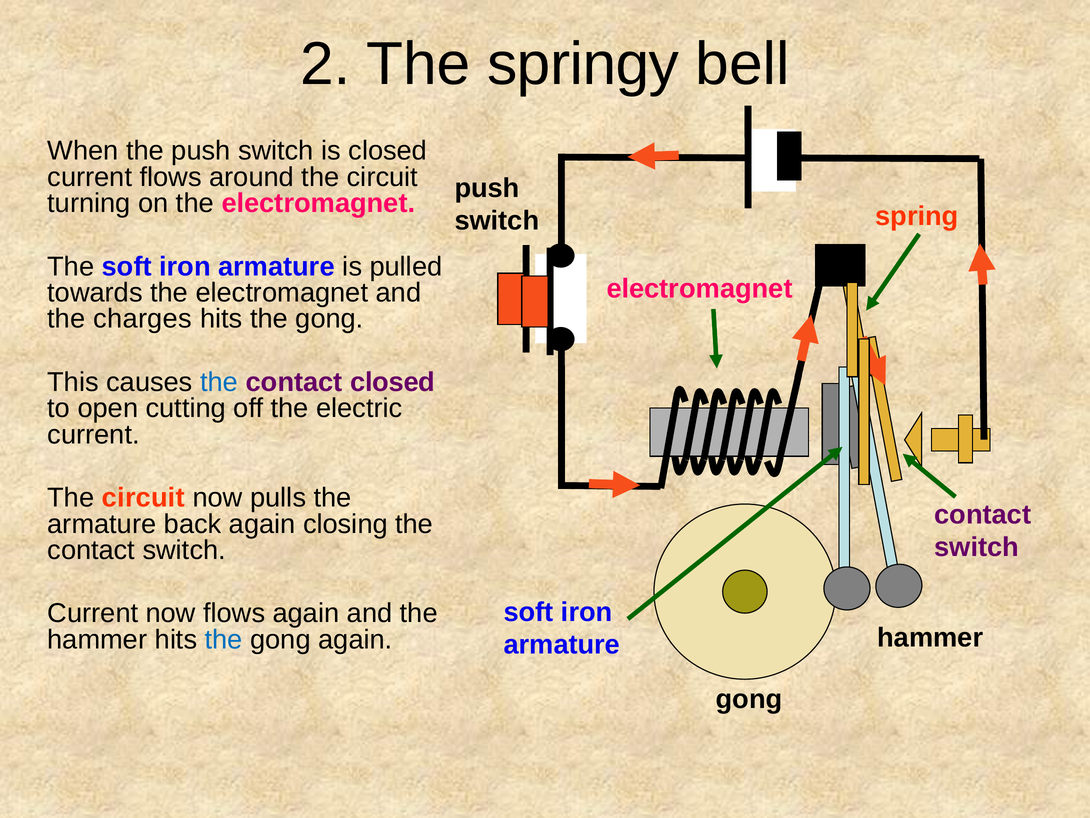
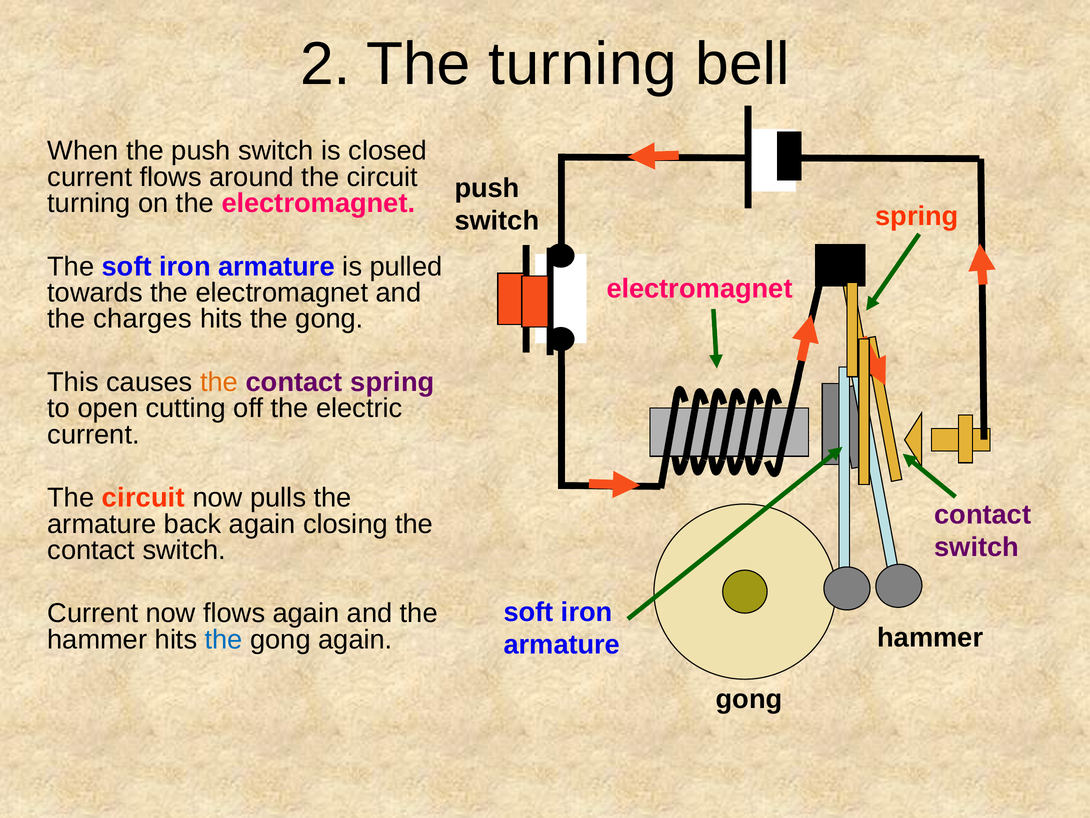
The springy: springy -> turning (583, 64)
the colour: blue -> orange (219, 382)
contact closed: closed -> spring (392, 382)
